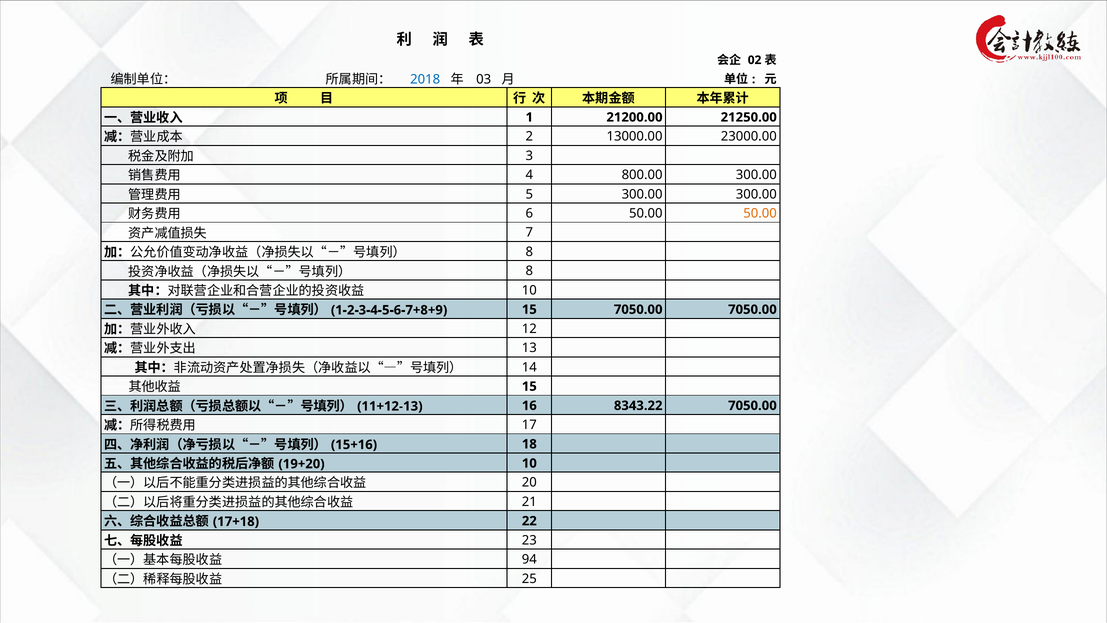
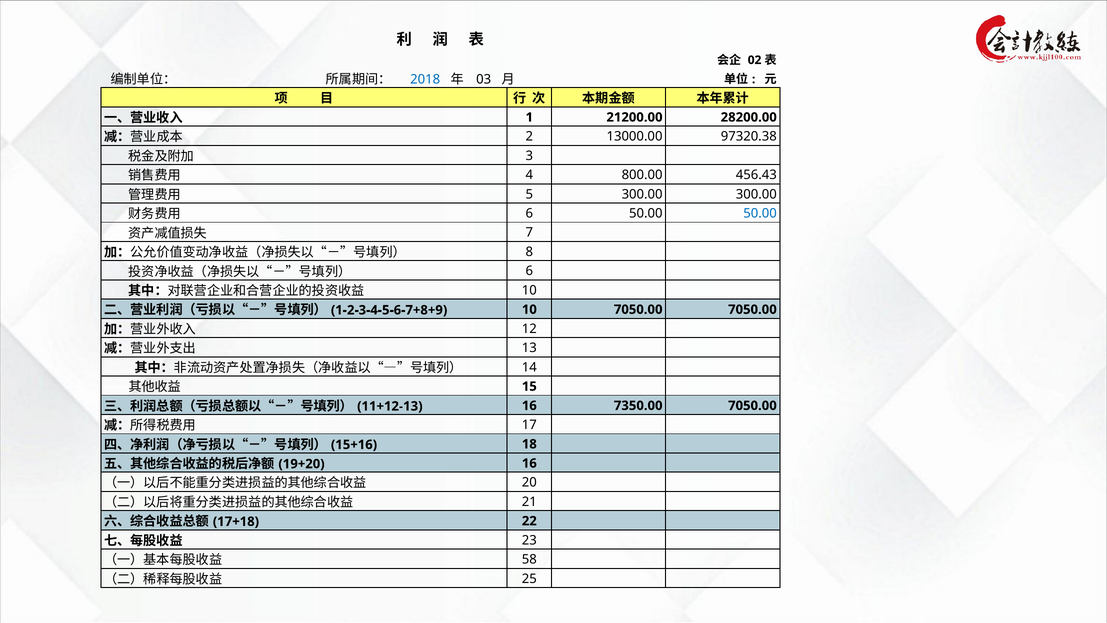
21250.00: 21250.00 -> 28200.00 (749, 117)
23000.00: 23000.00 -> 97320.38 (749, 136)
800.00 300.00: 300.00 -> 456.43 (756, 175)
50.00 colour: orange -> blue (760, 213)
8: 8 -> 6 (529, 271)
15: 15 -> 10 (529, 309)
8343.22: 8343.22 -> 7350.00 (638, 405)
10: 10 -> 16 (529, 463)
94: 94 -> 58 (529, 559)
